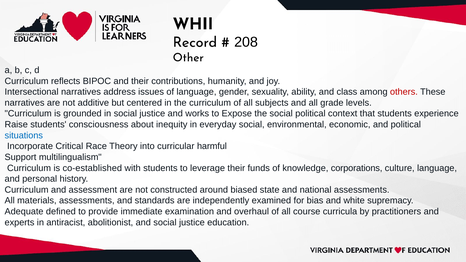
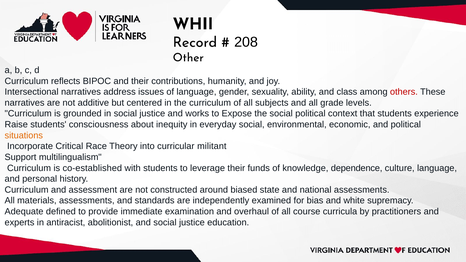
situations colour: blue -> orange (24, 135)
harmful: harmful -> militant (212, 146)
corporations: corporations -> dependence (357, 168)
